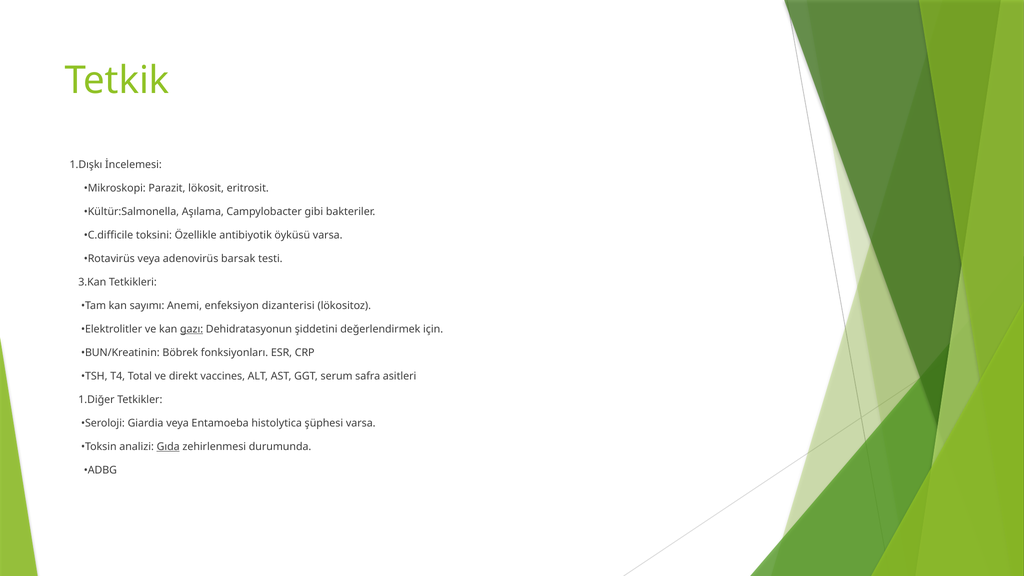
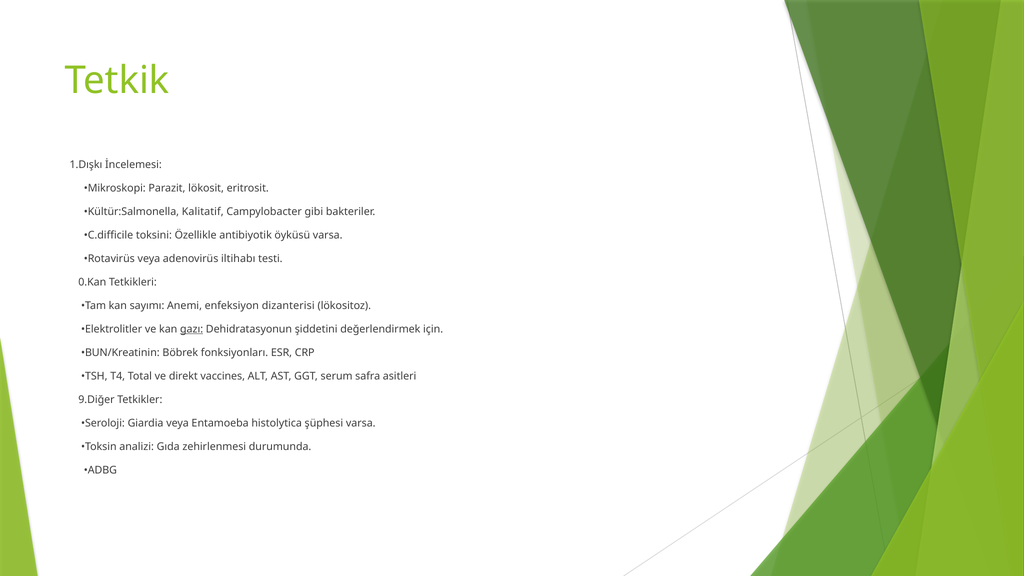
Aşılama: Aşılama -> Kalitatif (203, 212)
barsak: barsak -> iltihabı (238, 259)
3.Kan: 3.Kan -> 0.Kan (92, 282)
1.Diğer: 1.Diğer -> 9.Diğer (96, 400)
Gıda underline: present -> none (168, 447)
